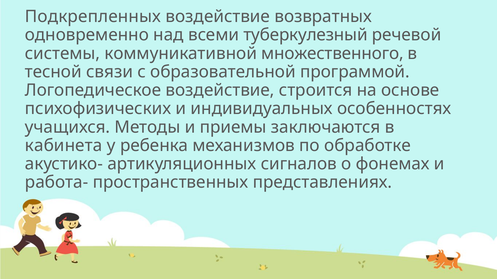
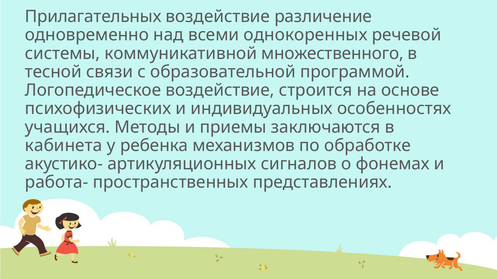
Подкрепленных: Подкрепленных -> Прилагательных (93, 17)
возвратных: возвратных -> различение (323, 17)
туберкулезный: туберкулезный -> однокоренных (305, 35)
